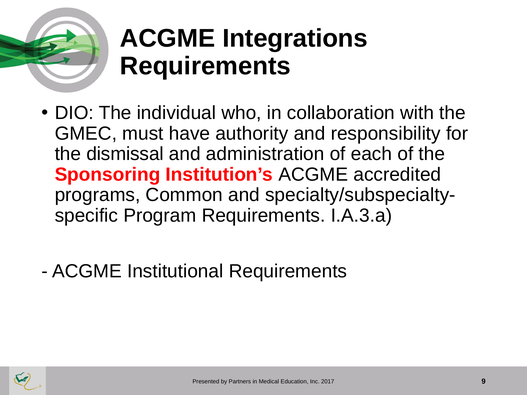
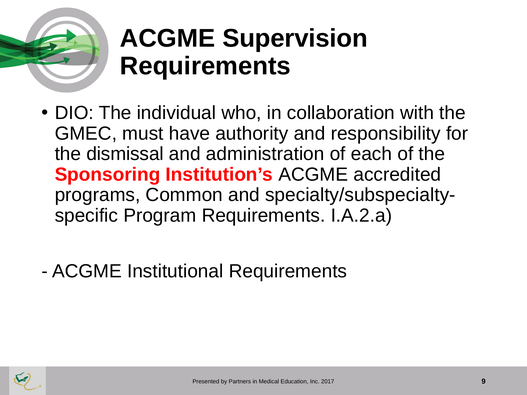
Integrations: Integrations -> Supervision (295, 38)
I.A.3.a: I.A.3.a -> I.A.2.a (361, 216)
